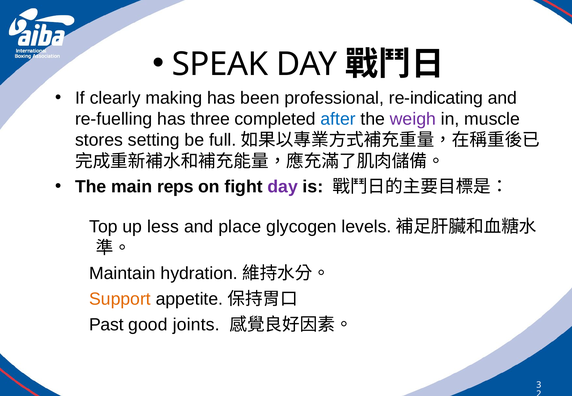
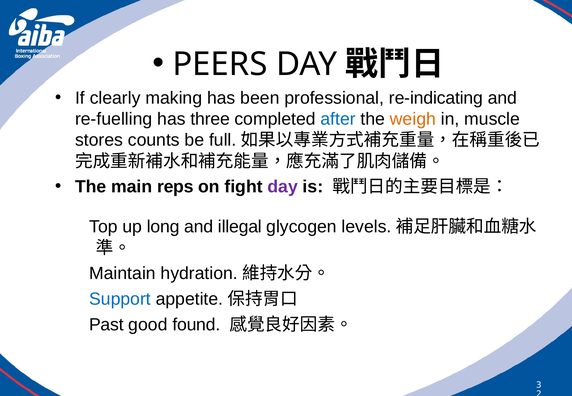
SPEAK: SPEAK -> PEERS (220, 64)
weigh colour: purple -> orange (413, 119)
setting: setting -> counts (154, 140)
less: less -> long (163, 227)
place: place -> illegal (240, 227)
Support colour: orange -> blue (120, 299)
joints: joints -> found (196, 325)
